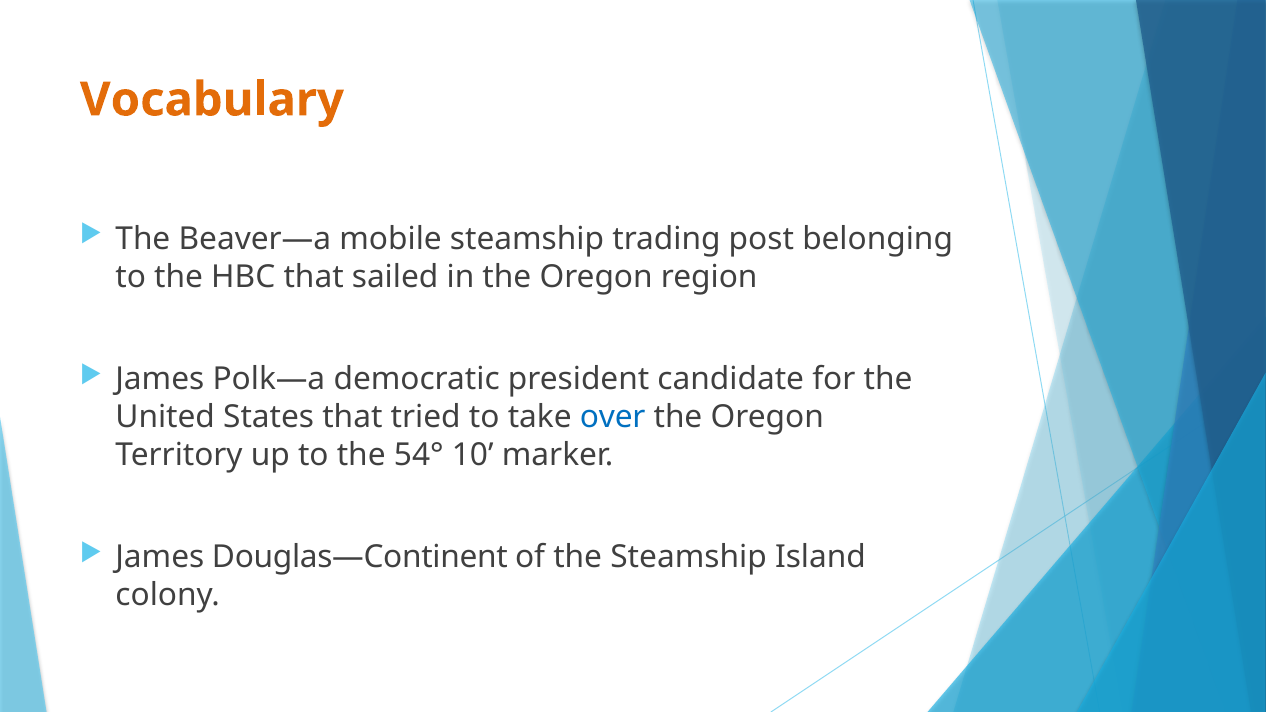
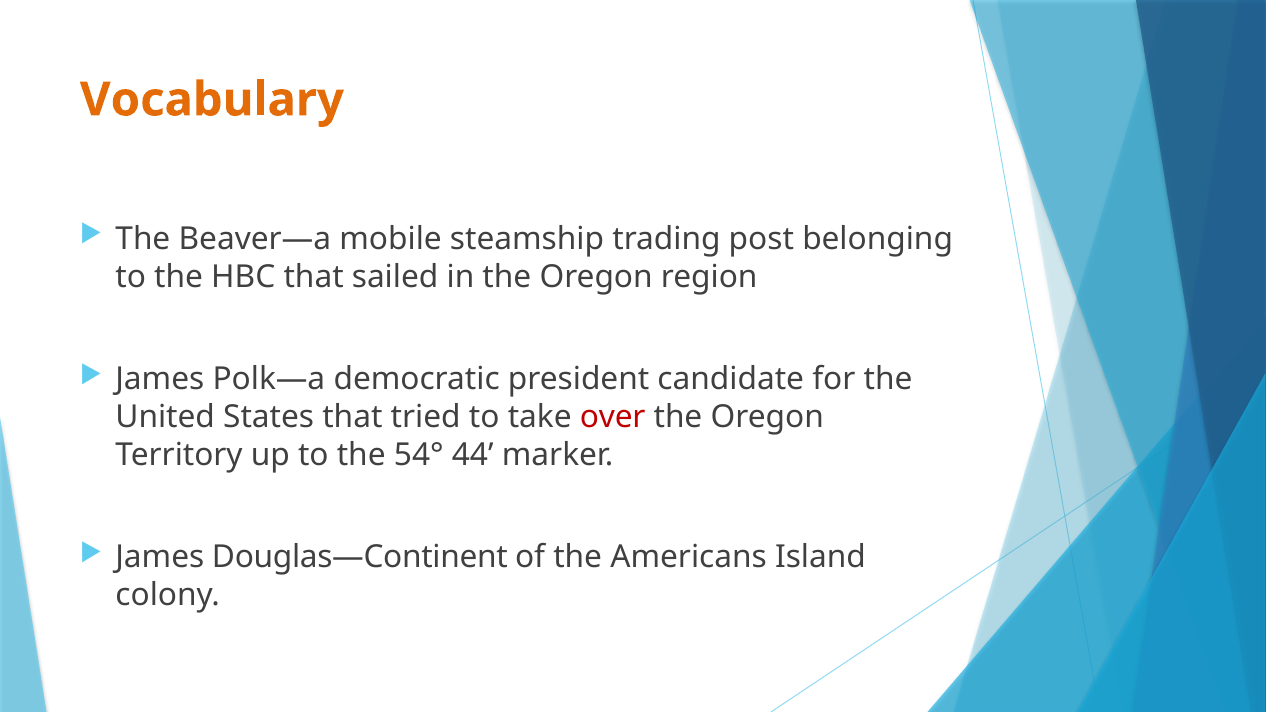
over colour: blue -> red (613, 417)
10: 10 -> 44 (473, 455)
the Steamship: Steamship -> Americans (689, 558)
